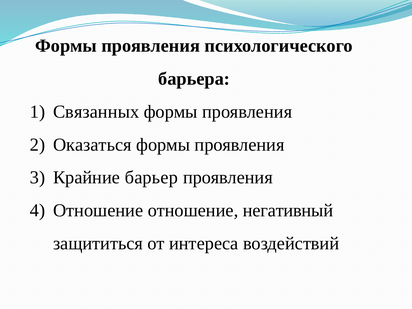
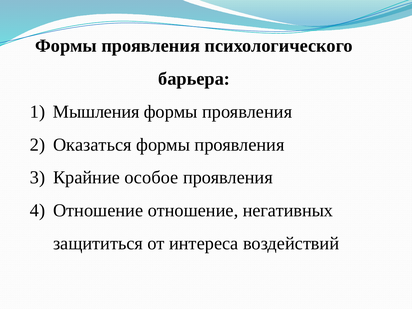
Связанных: Связанных -> Мышления (96, 112)
барьер: барьер -> особое (151, 178)
негативный: негативный -> негативных (288, 211)
